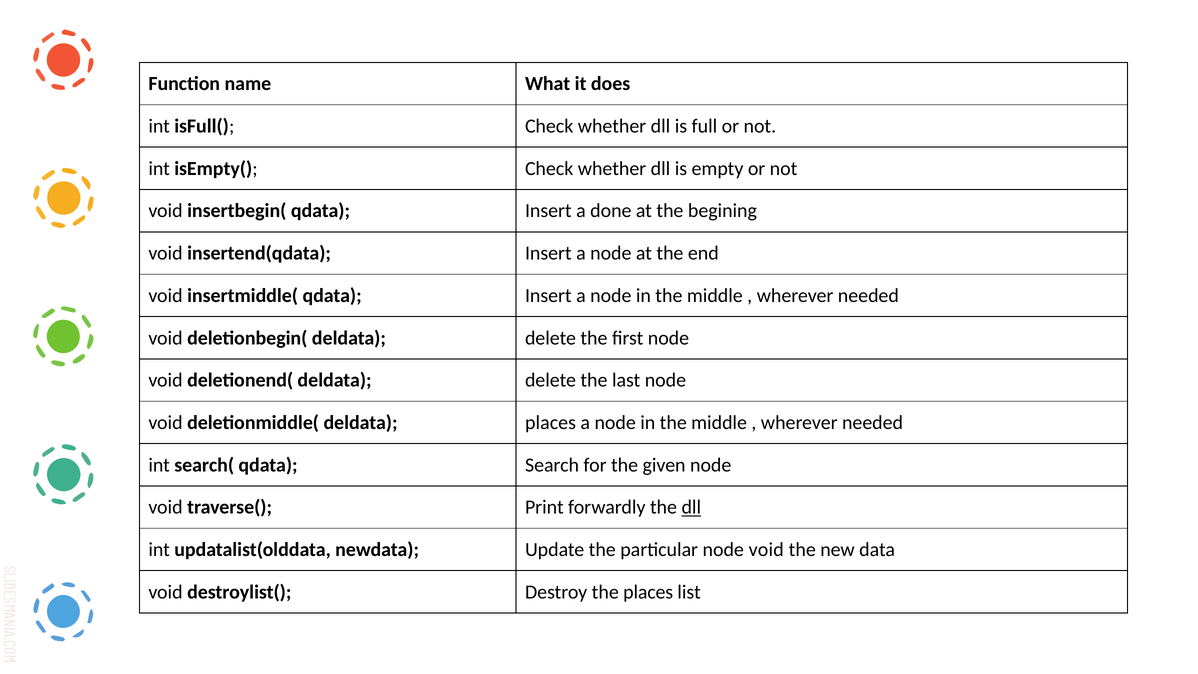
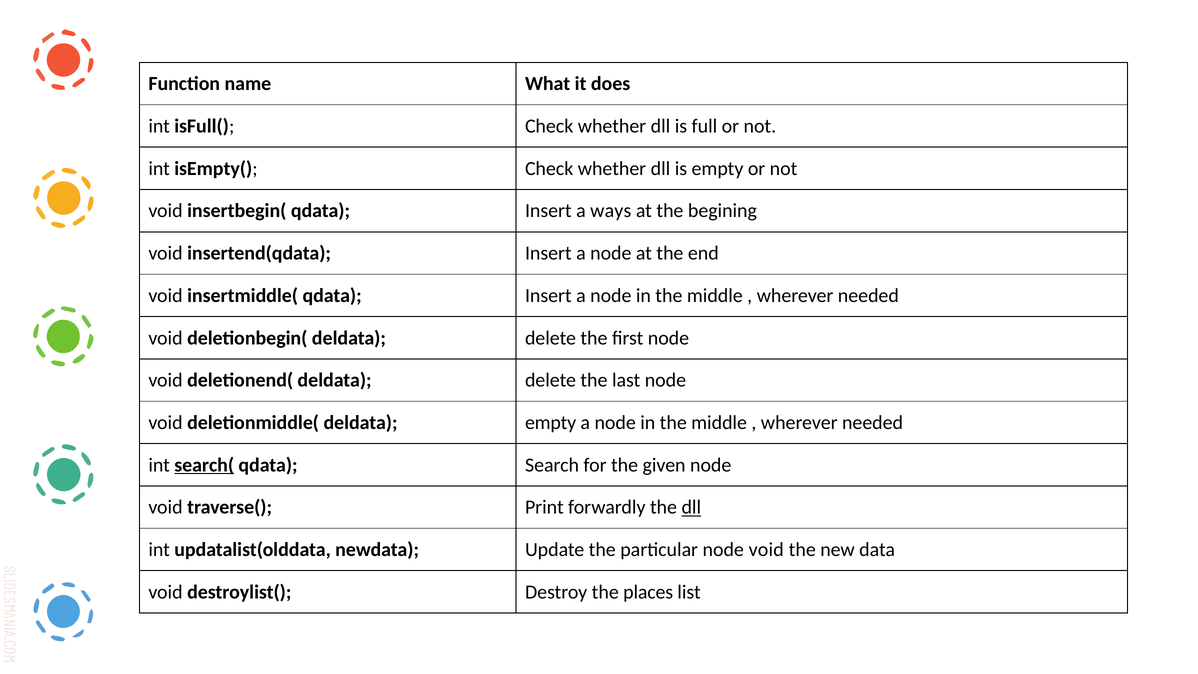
done: done -> ways (611, 211)
deldata places: places -> empty (551, 423)
search( underline: none -> present (204, 465)
